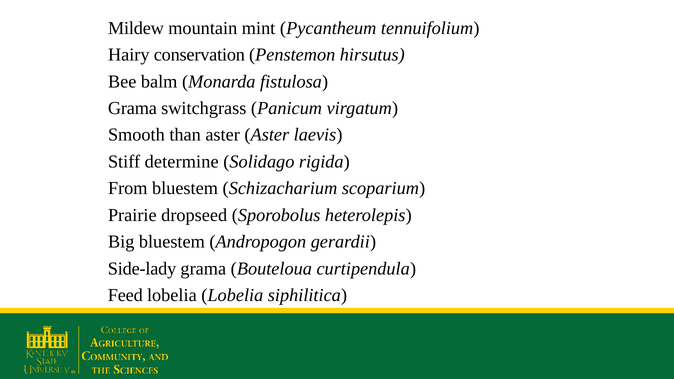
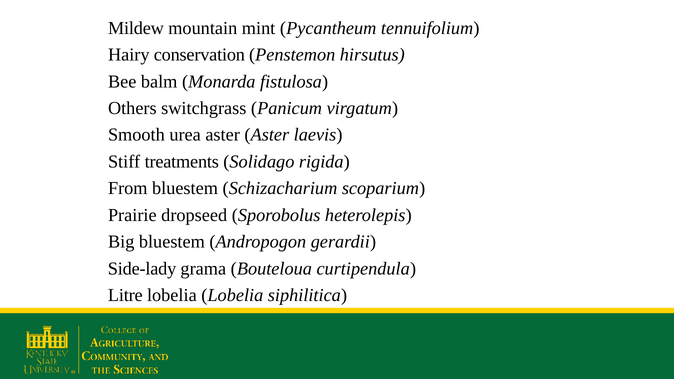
Grama: Grama -> Others (132, 108)
than: than -> urea (185, 135)
determine: determine -> treatments (182, 162)
Feed: Feed -> Litre (125, 295)
